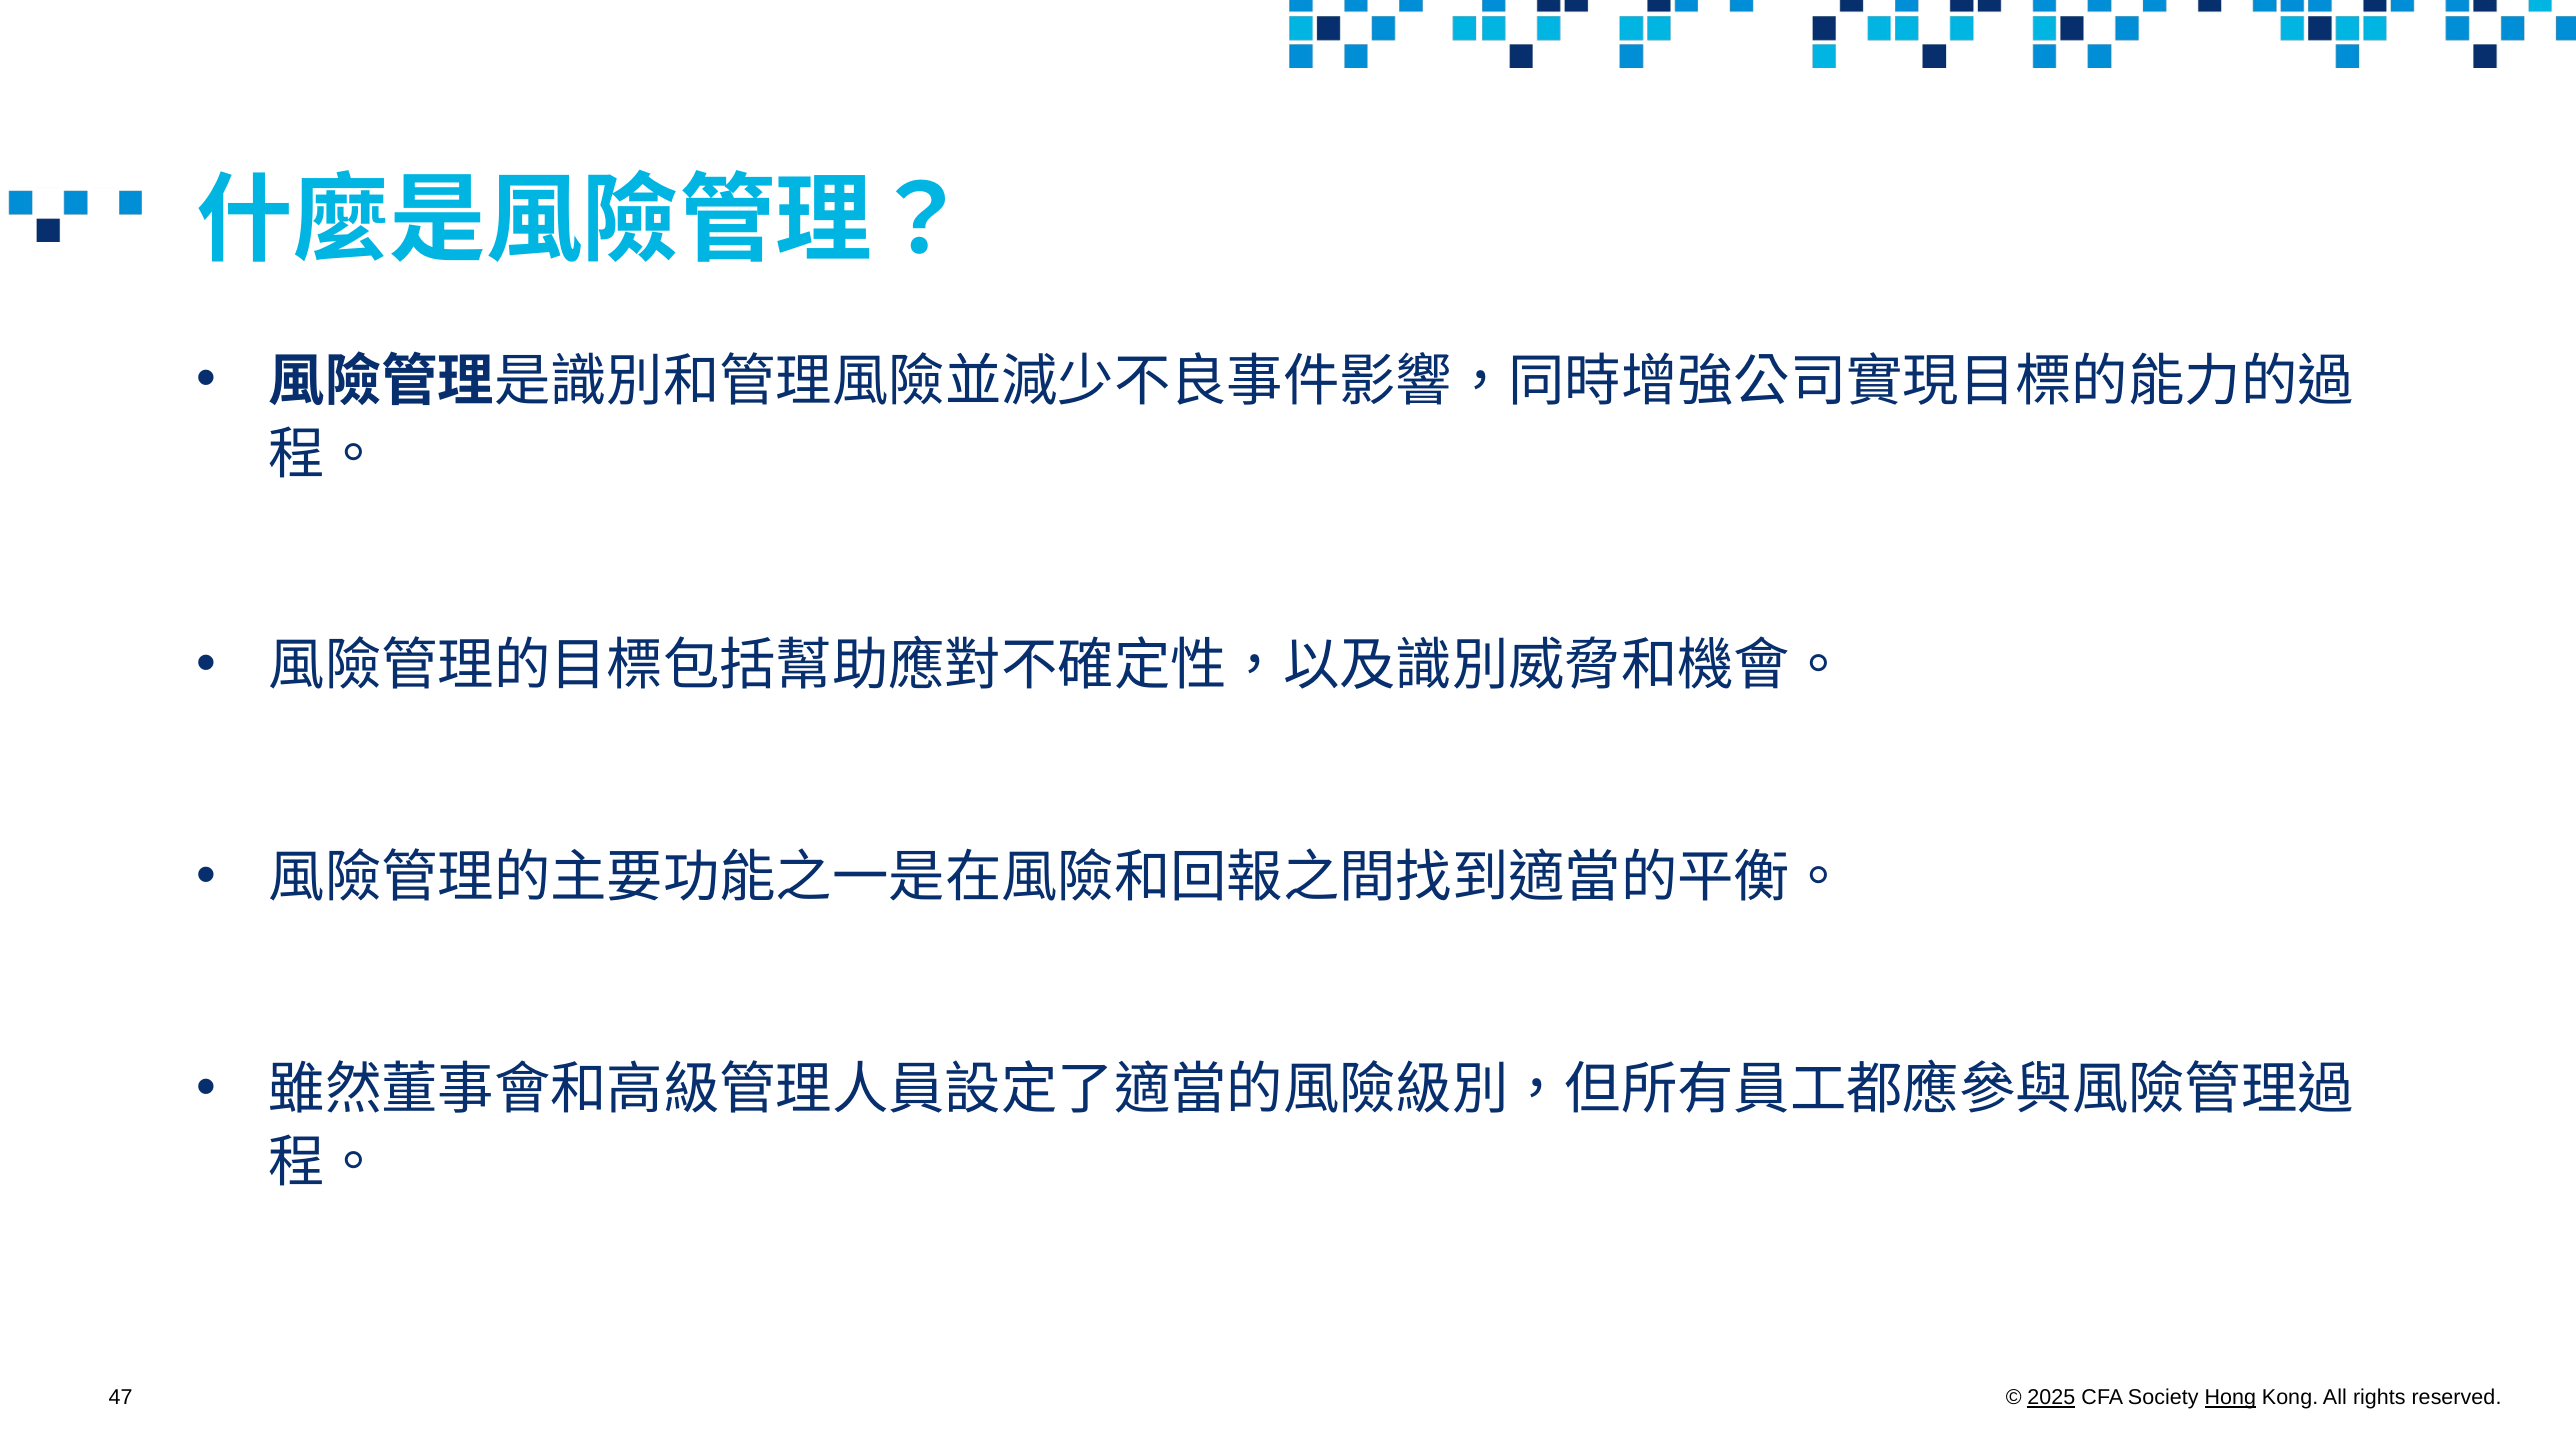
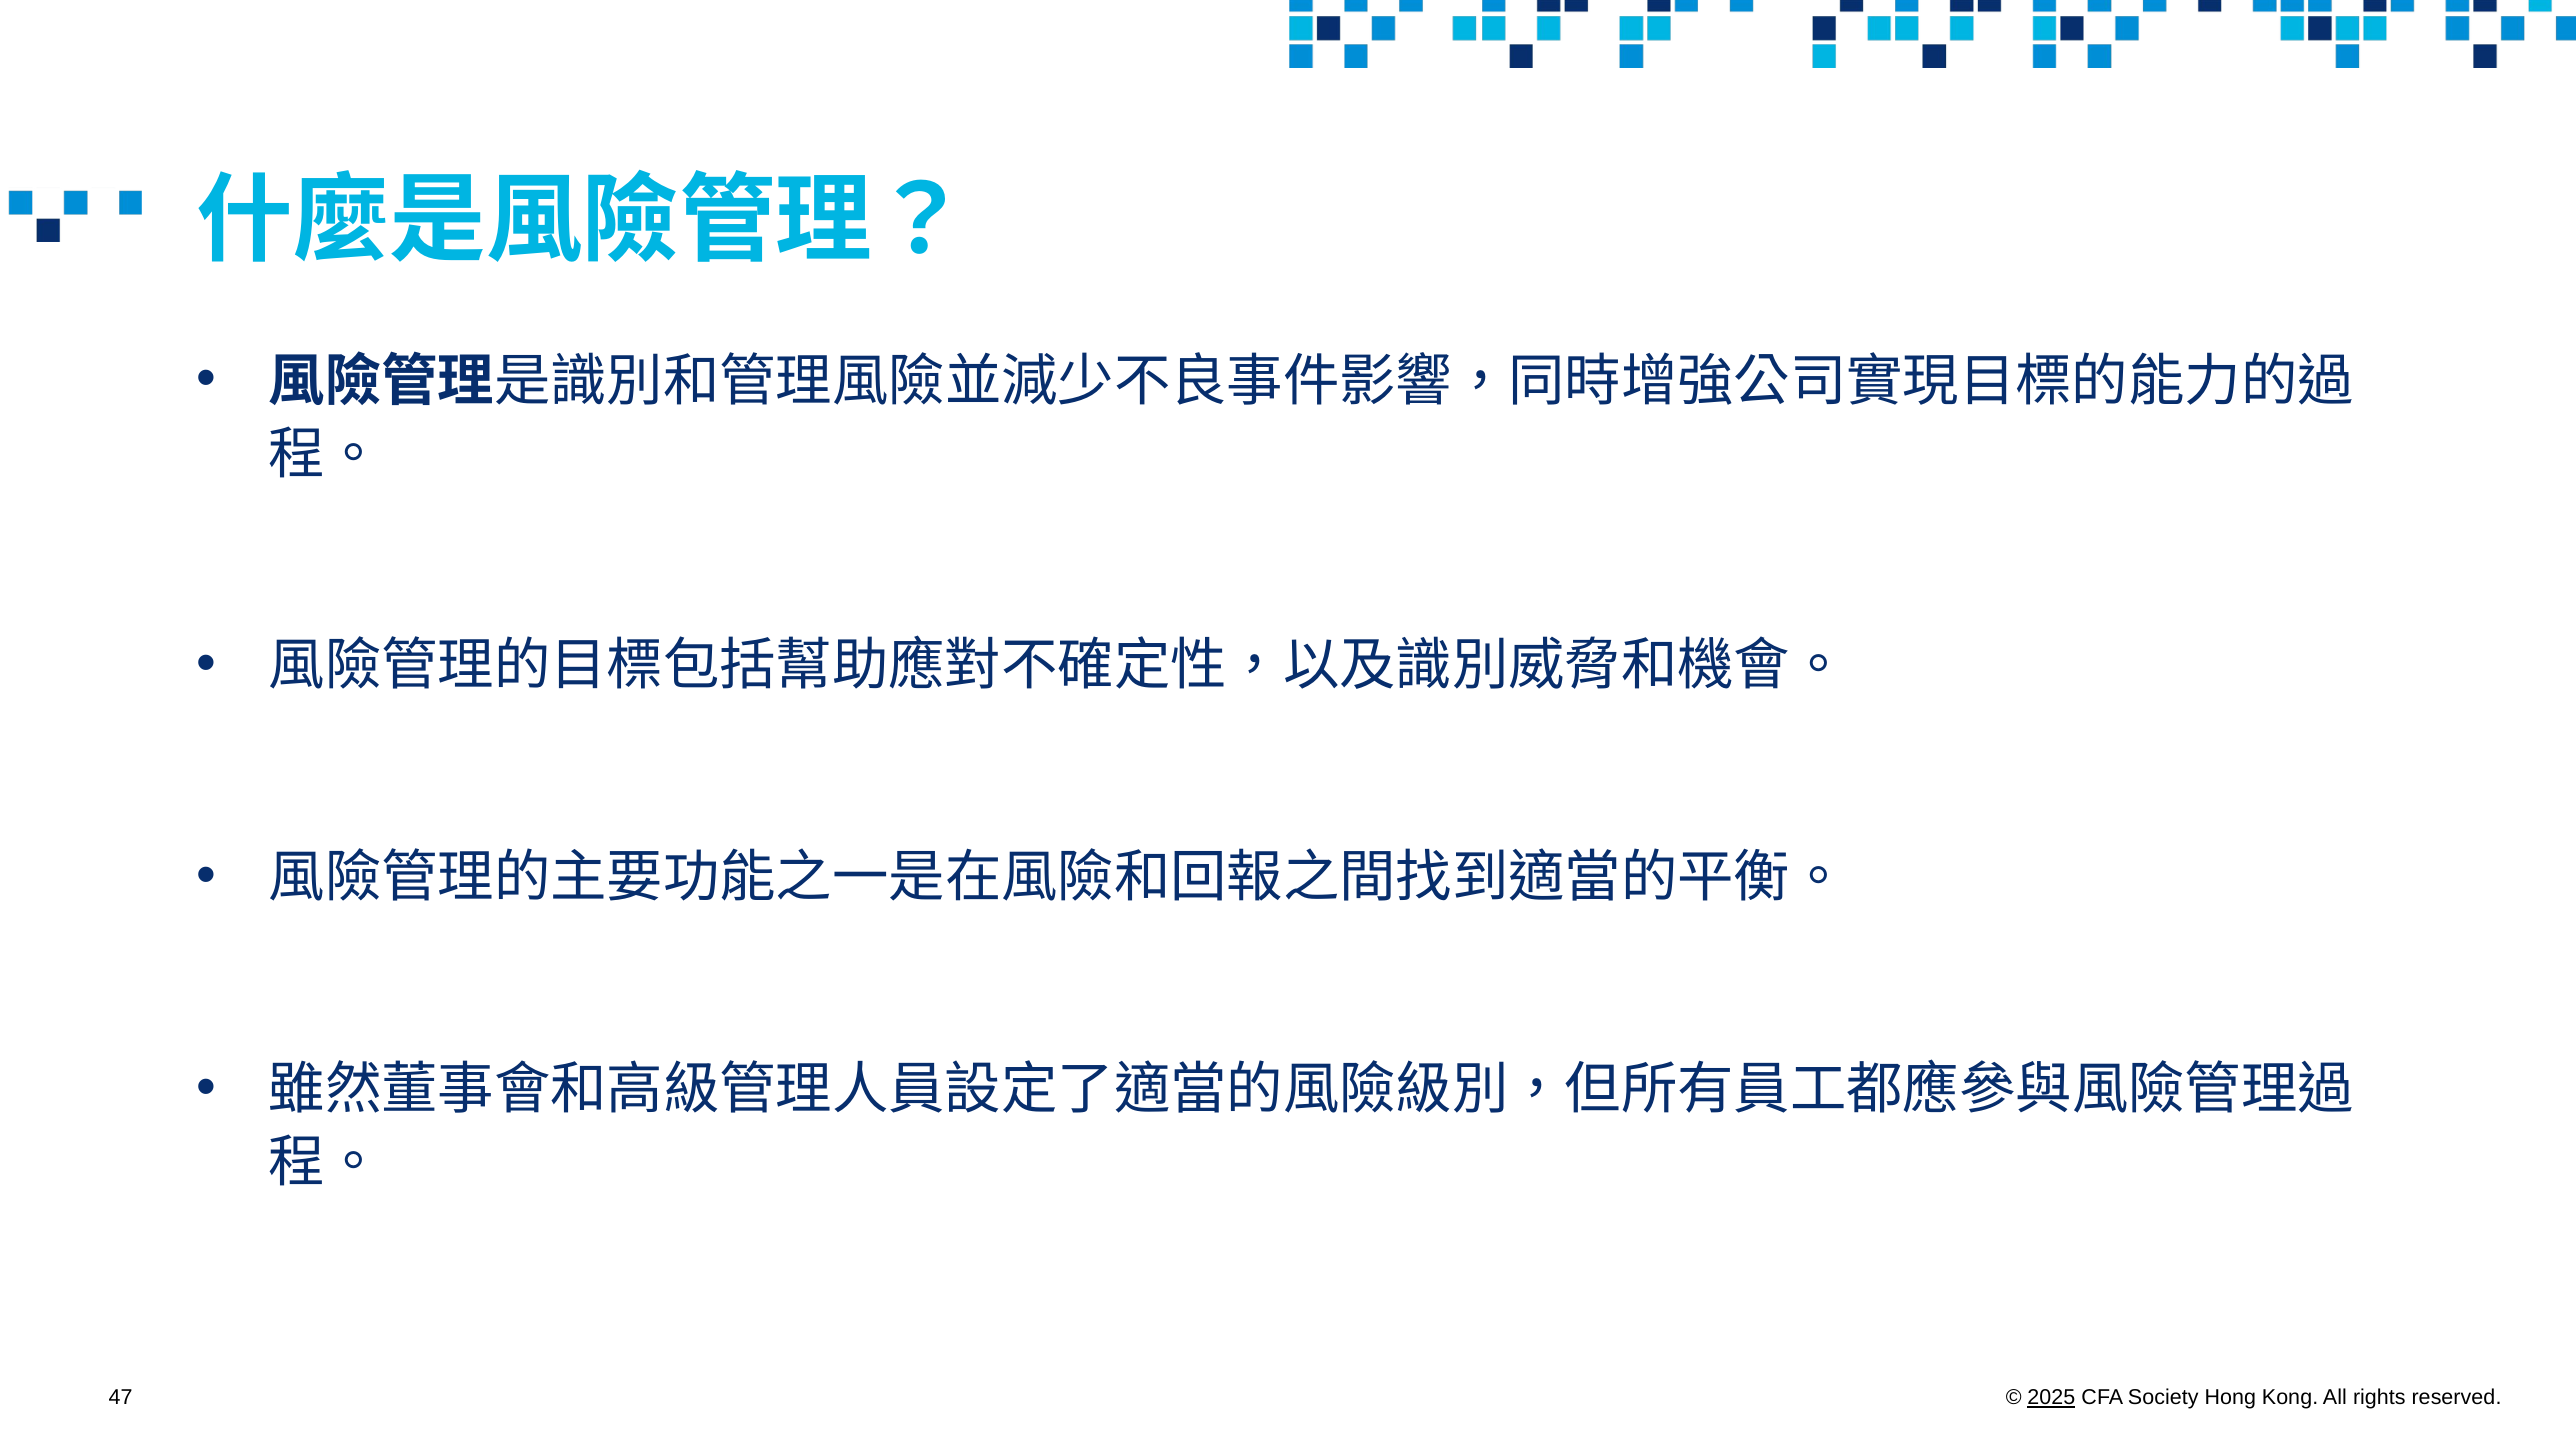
Hong underline: present -> none (2230, 1398)
